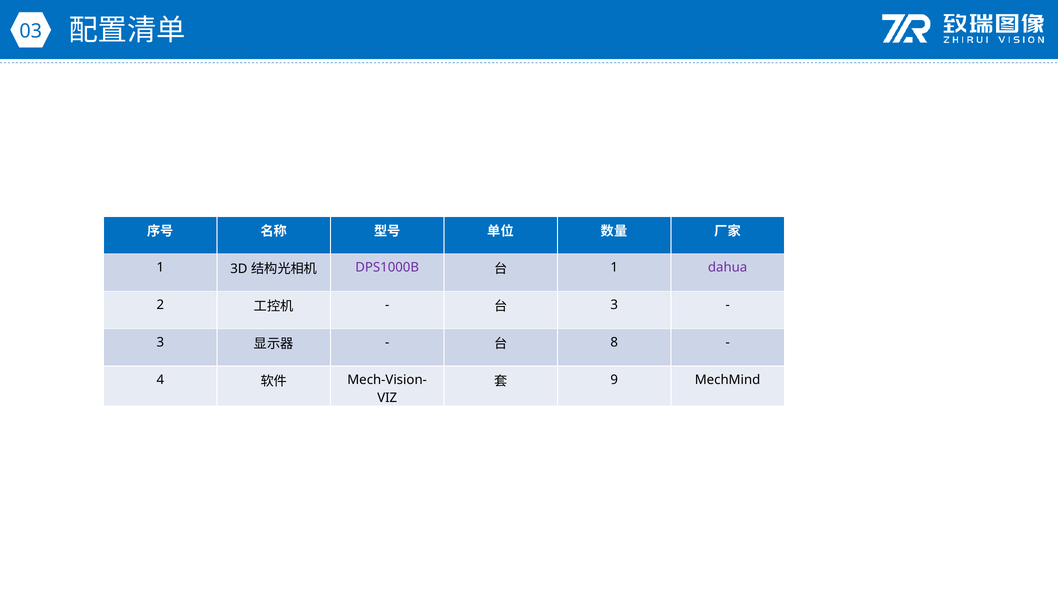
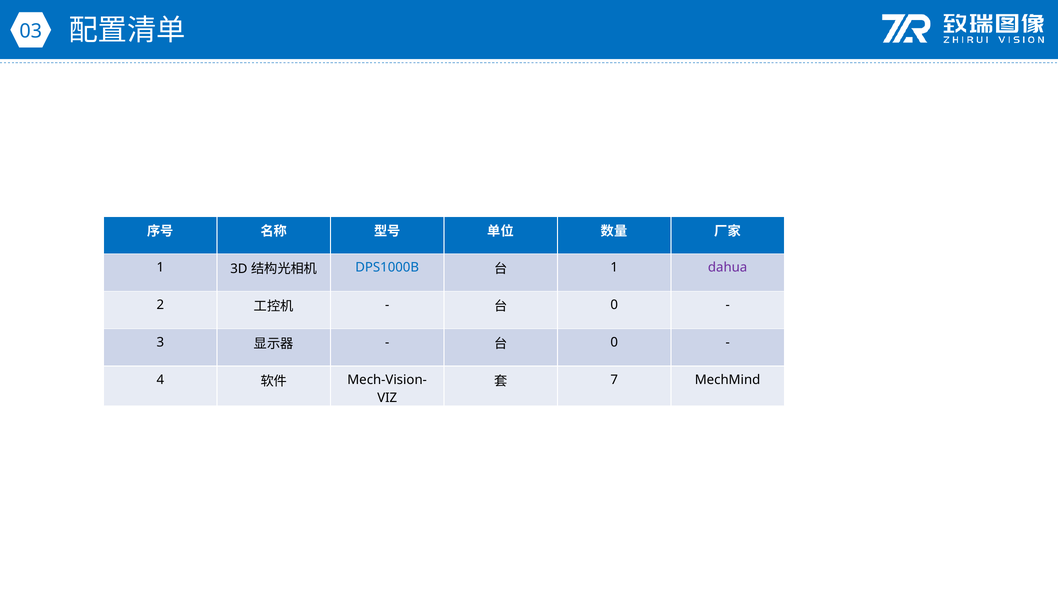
DPS1000B colour: purple -> blue (387, 268)
3: 3 -> 0 (614, 305)
8: 8 -> 0 (614, 343)
9: 9 -> 7 (614, 380)
